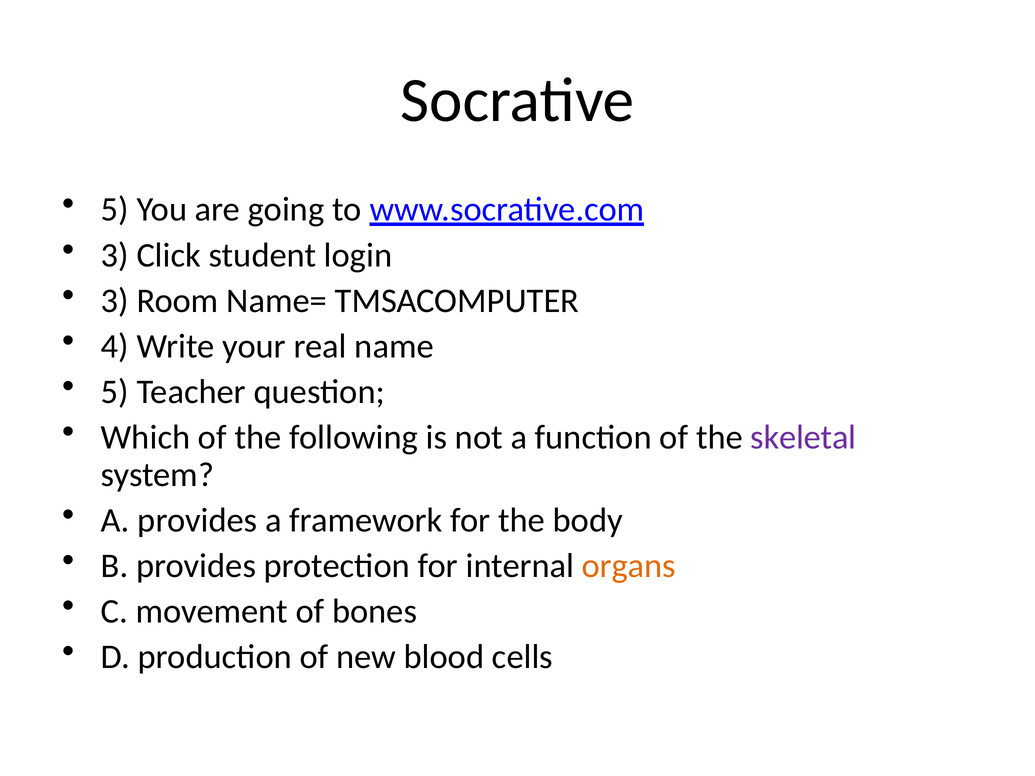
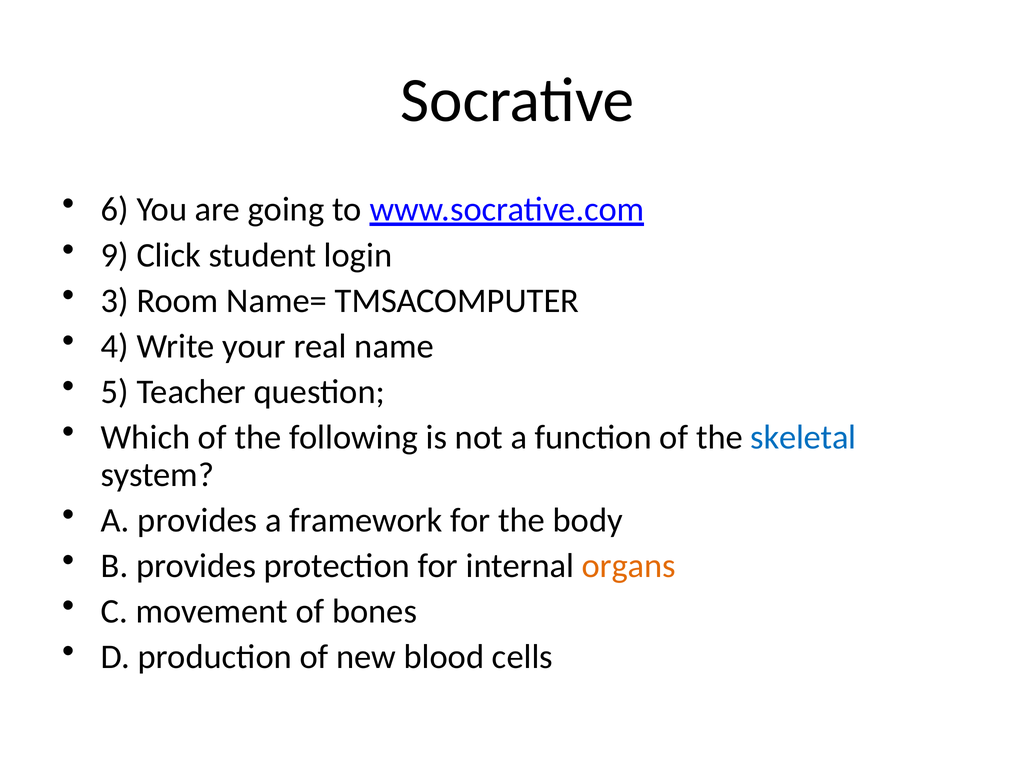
5: 5 -> 6 (115, 209)
3: 3 -> 9 (115, 256)
skeletal colour: purple -> blue (803, 438)
